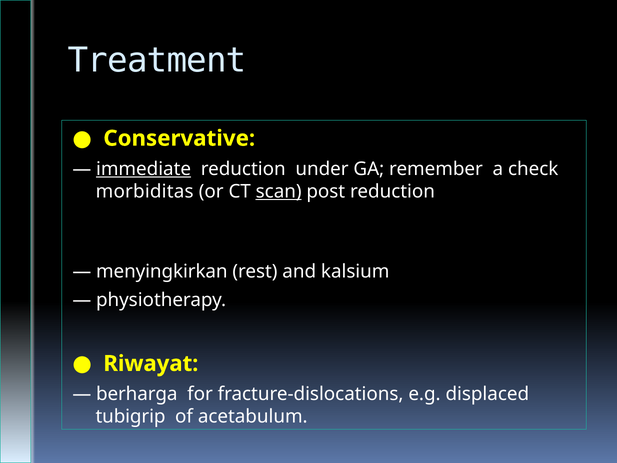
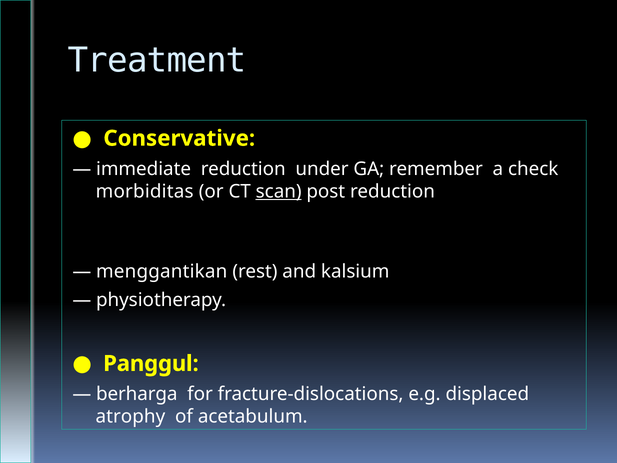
immediate underline: present -> none (144, 169)
menyingkirkan: menyingkirkan -> menggantikan (162, 271)
Riwayat: Riwayat -> Panggul (151, 363)
tubigrip: tubigrip -> atrophy (130, 416)
